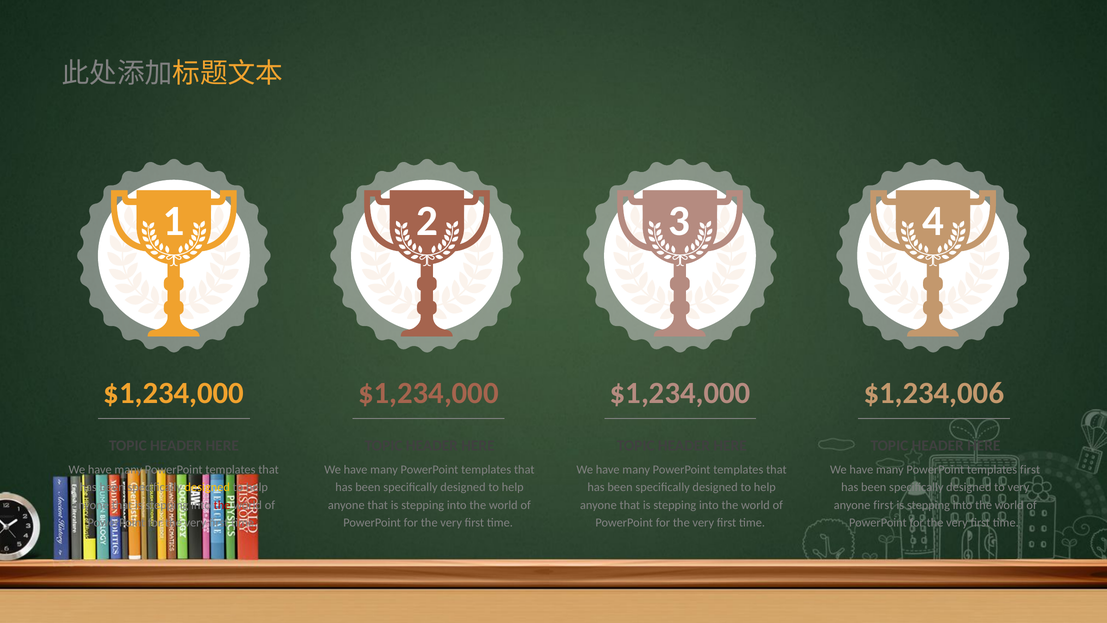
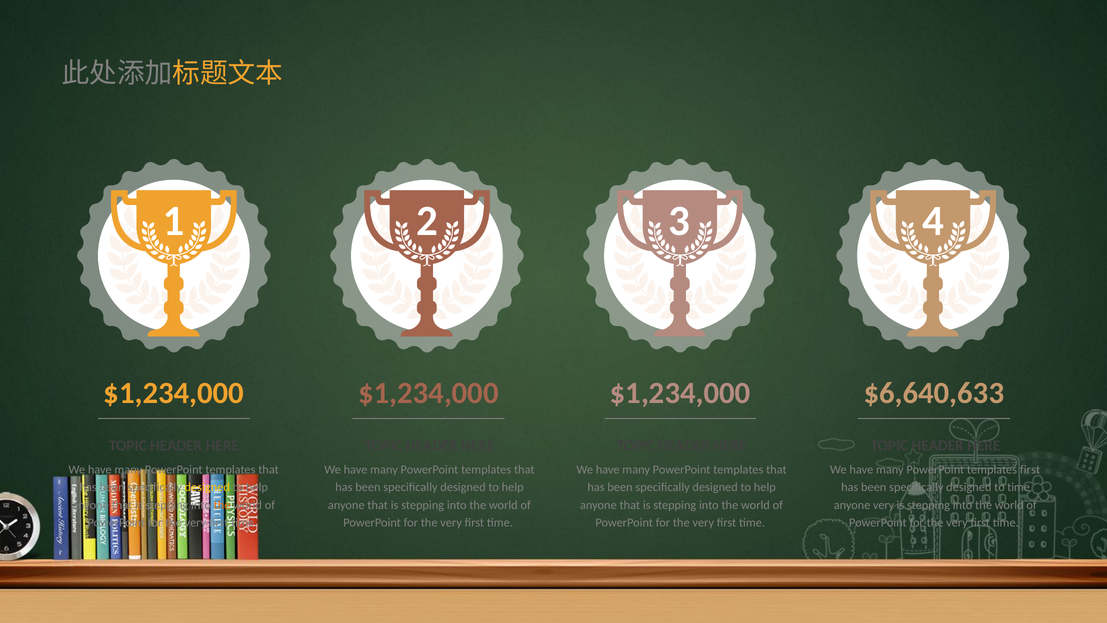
$1,234,006: $1,234,006 -> $6,640,633 (934, 393)
to very: very -> time (1019, 487)
the colour: red -> orange (222, 505)
anyone first: first -> very (884, 505)
